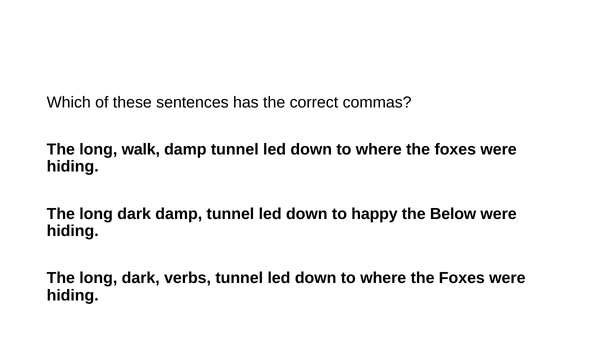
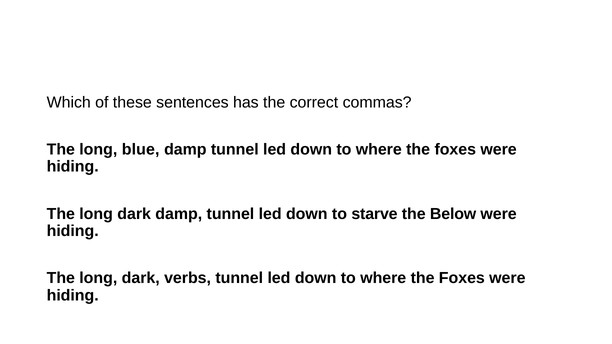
walk: walk -> blue (141, 150)
happy: happy -> starve (374, 214)
